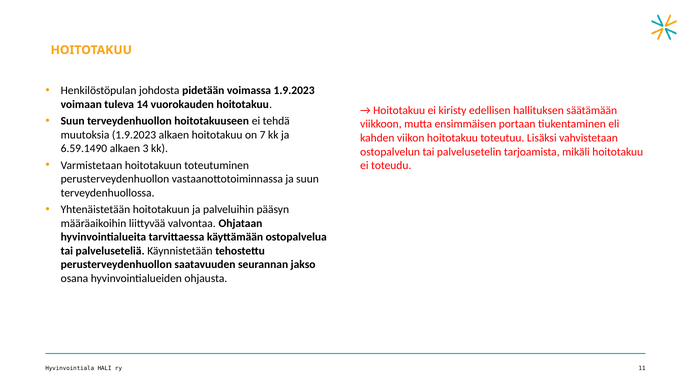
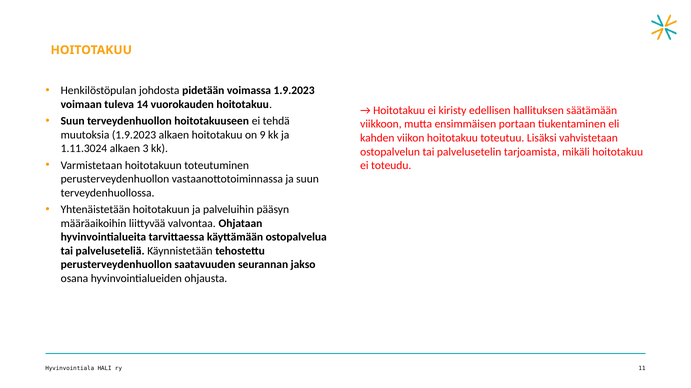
7: 7 -> 9 (263, 135)
6.59.1490: 6.59.1490 -> 1.11.3024 (84, 149)
